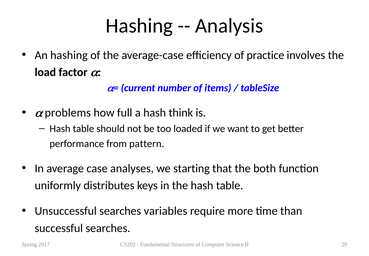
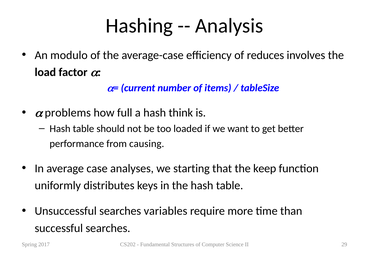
An hashing: hashing -> modulo (69, 55)
practice: practice -> reduces (265, 55)
pattern: pattern -> causing (147, 143)
both: both -> keep (265, 168)
